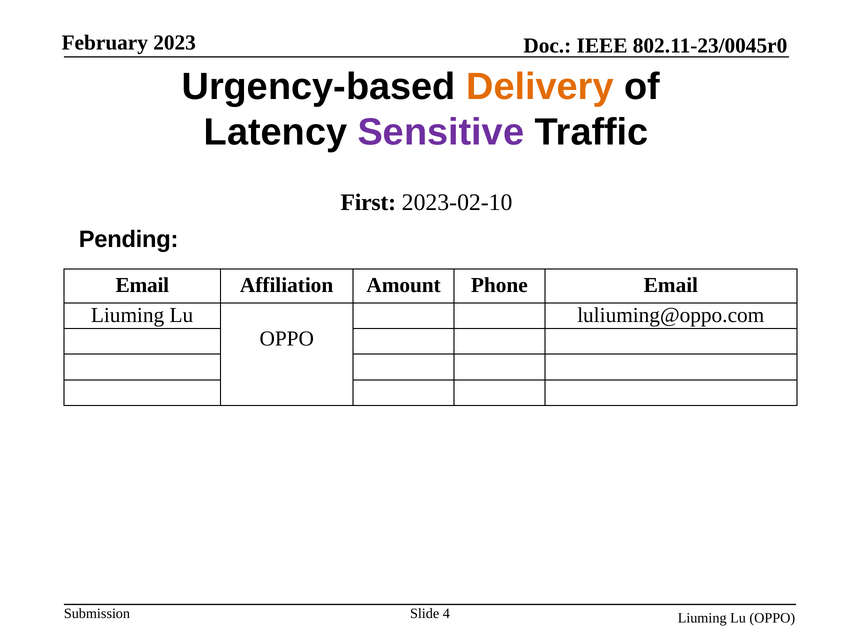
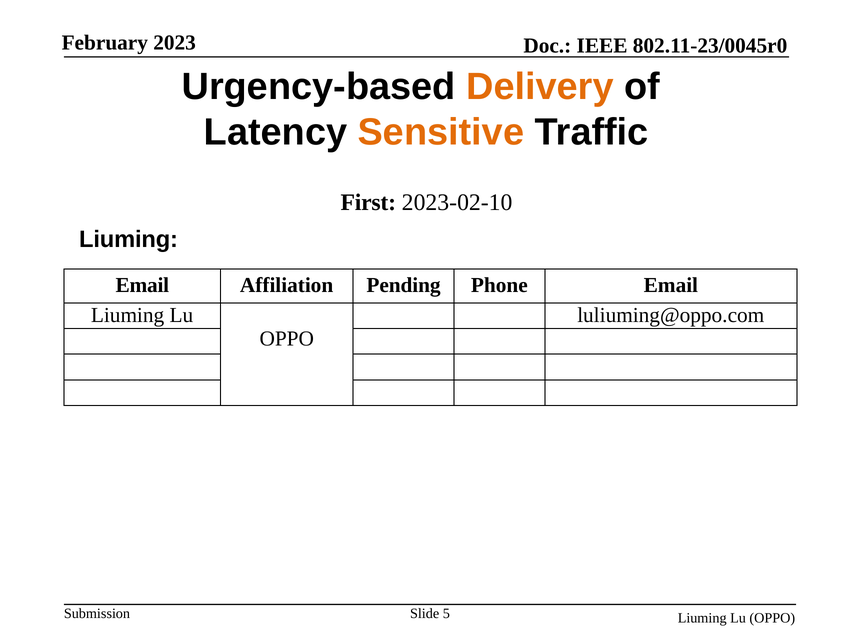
Sensitive colour: purple -> orange (441, 132)
Pending: Pending -> Liuming (129, 240)
Amount: Amount -> Pending (404, 285)
4: 4 -> 5 (446, 614)
